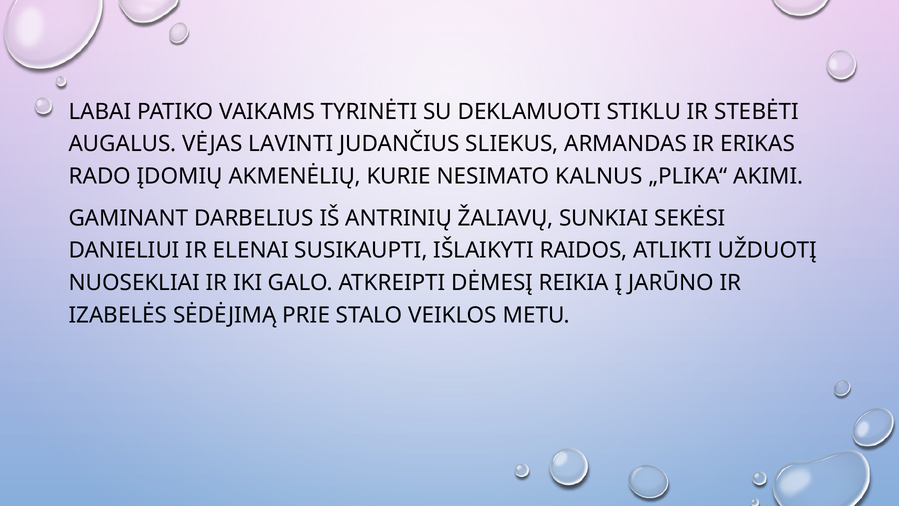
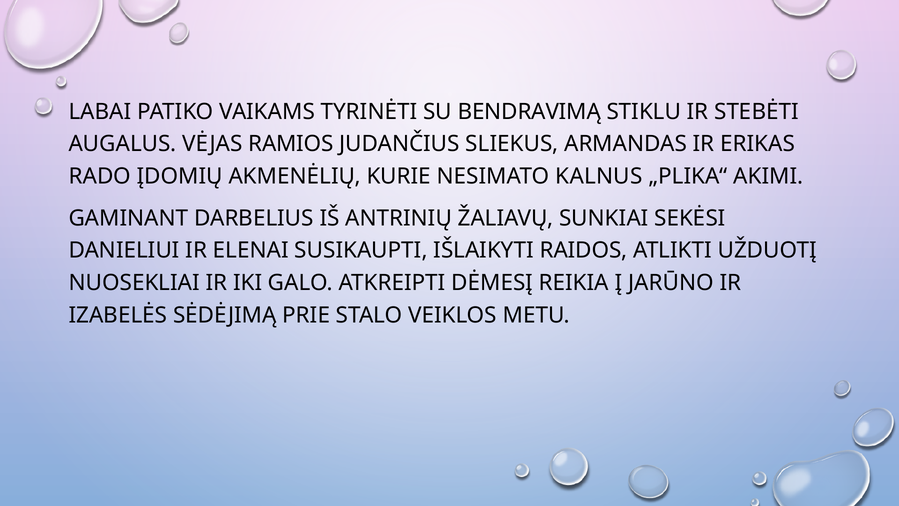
DEKLAMUOTI: DEKLAMUOTI -> BENDRAVIMĄ (529, 112)
LAVINTI: LAVINTI -> RAMIOS (291, 144)
